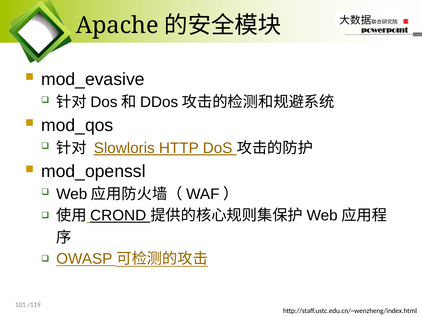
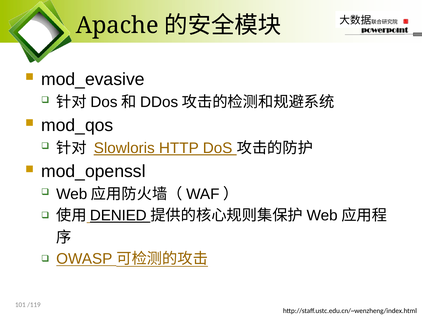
CROND: CROND -> DENIED (118, 215)
